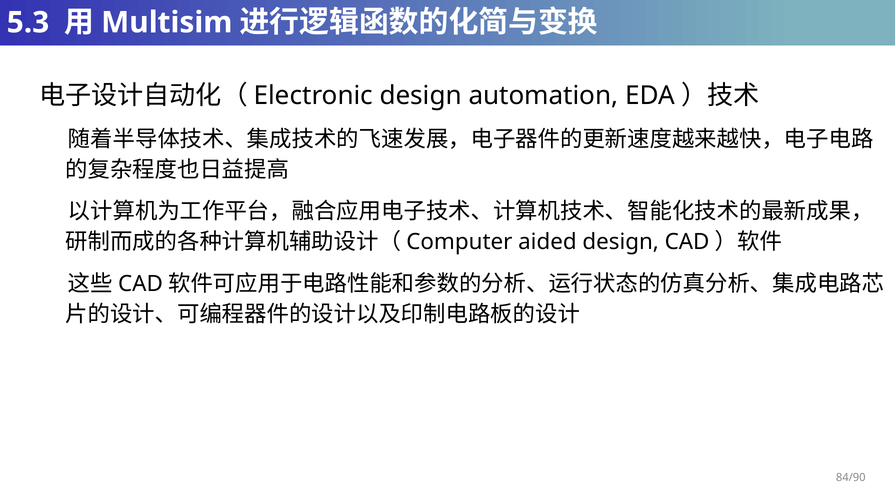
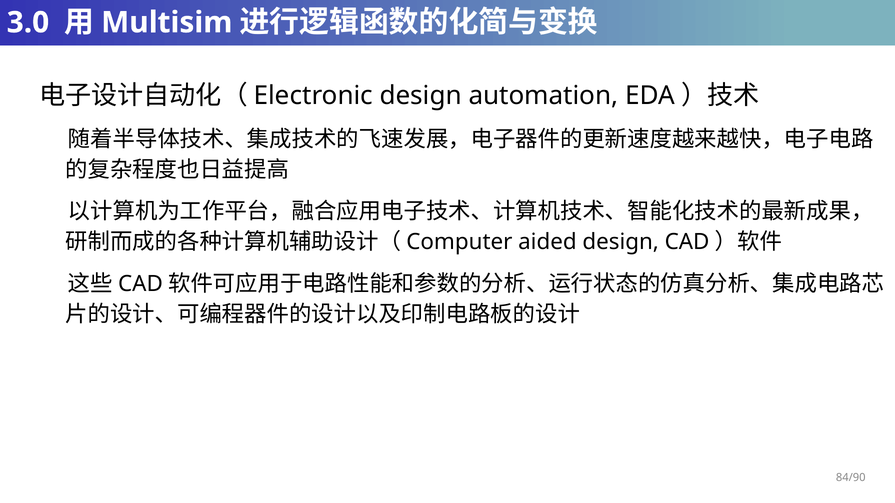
5.3: 5.3 -> 3.0 (28, 23)
